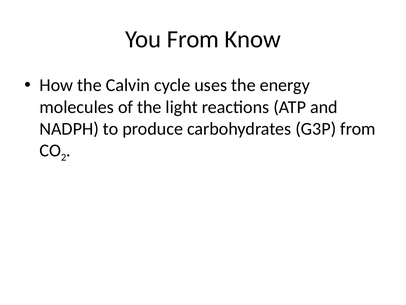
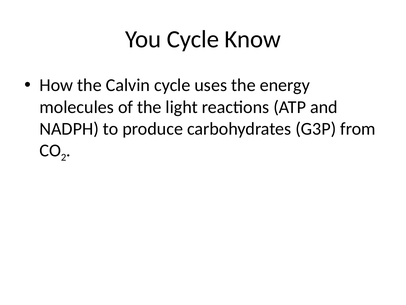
You From: From -> Cycle (193, 39)
